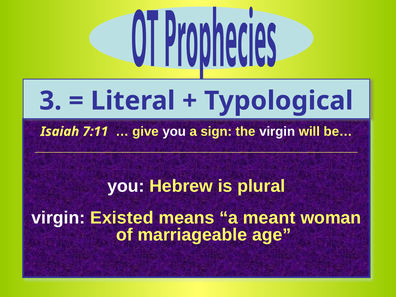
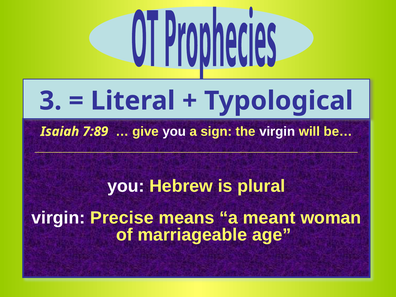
7:11: 7:11 -> 7:89 (95, 132)
Existed: Existed -> Precise (122, 218)
